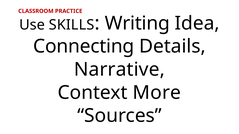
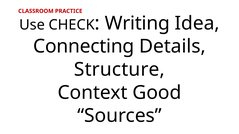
SKILLS: SKILLS -> CHECK (72, 25)
Narrative: Narrative -> Structure (119, 70)
More: More -> Good (157, 93)
